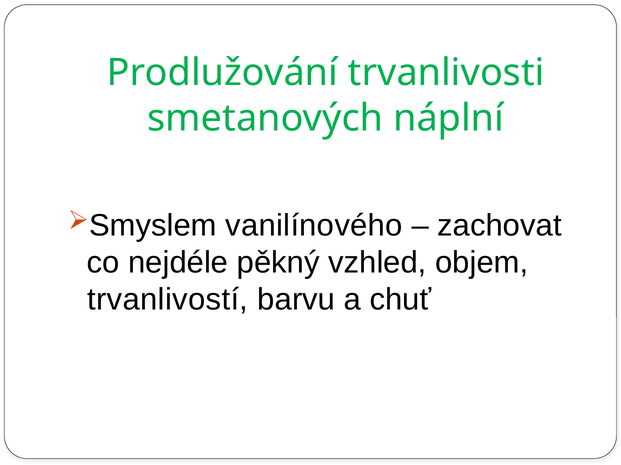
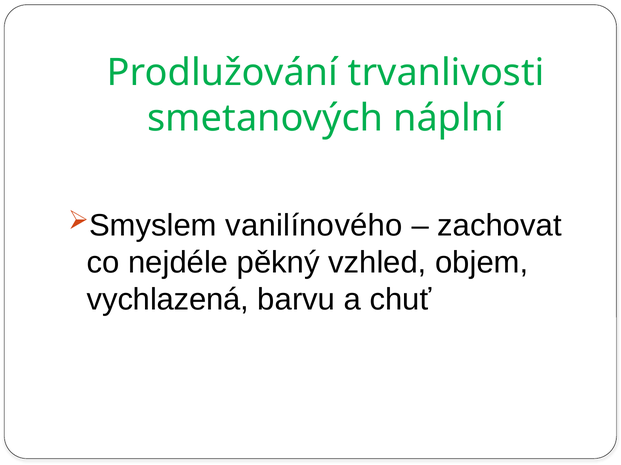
trvanlivostí: trvanlivostí -> vychlazená (168, 300)
